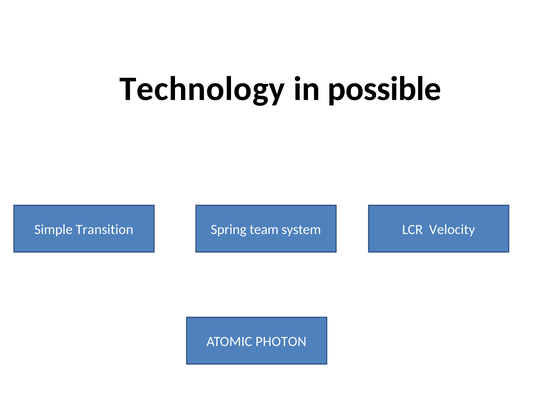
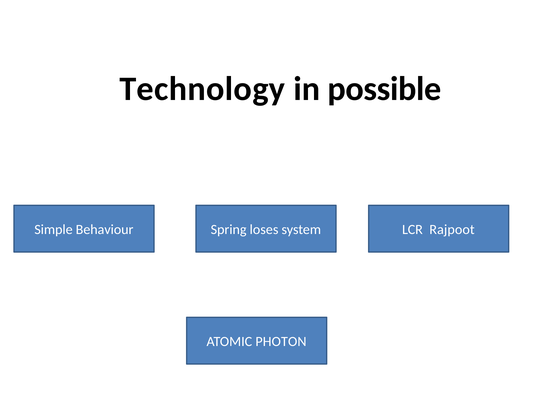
Transition: Transition -> Behaviour (105, 230)
team: team -> loses (264, 230)
Velocity: Velocity -> Rajpoot (452, 230)
